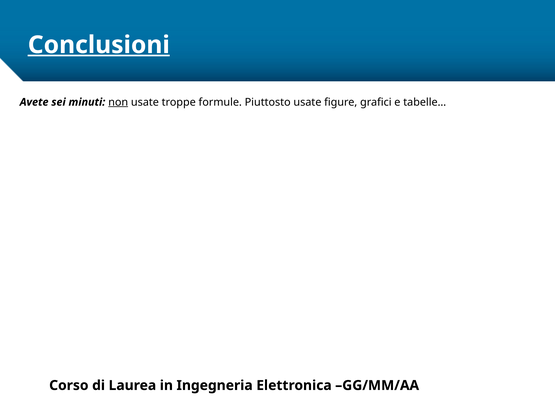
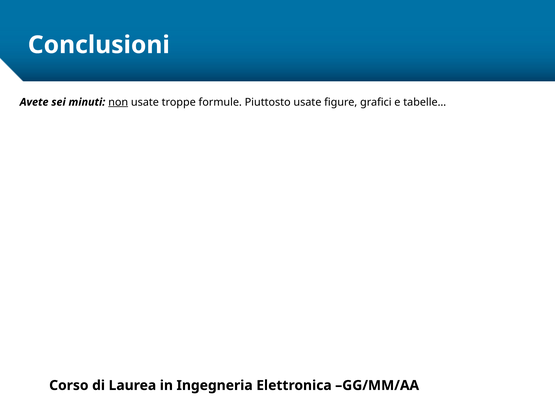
Conclusioni underline: present -> none (99, 45)
